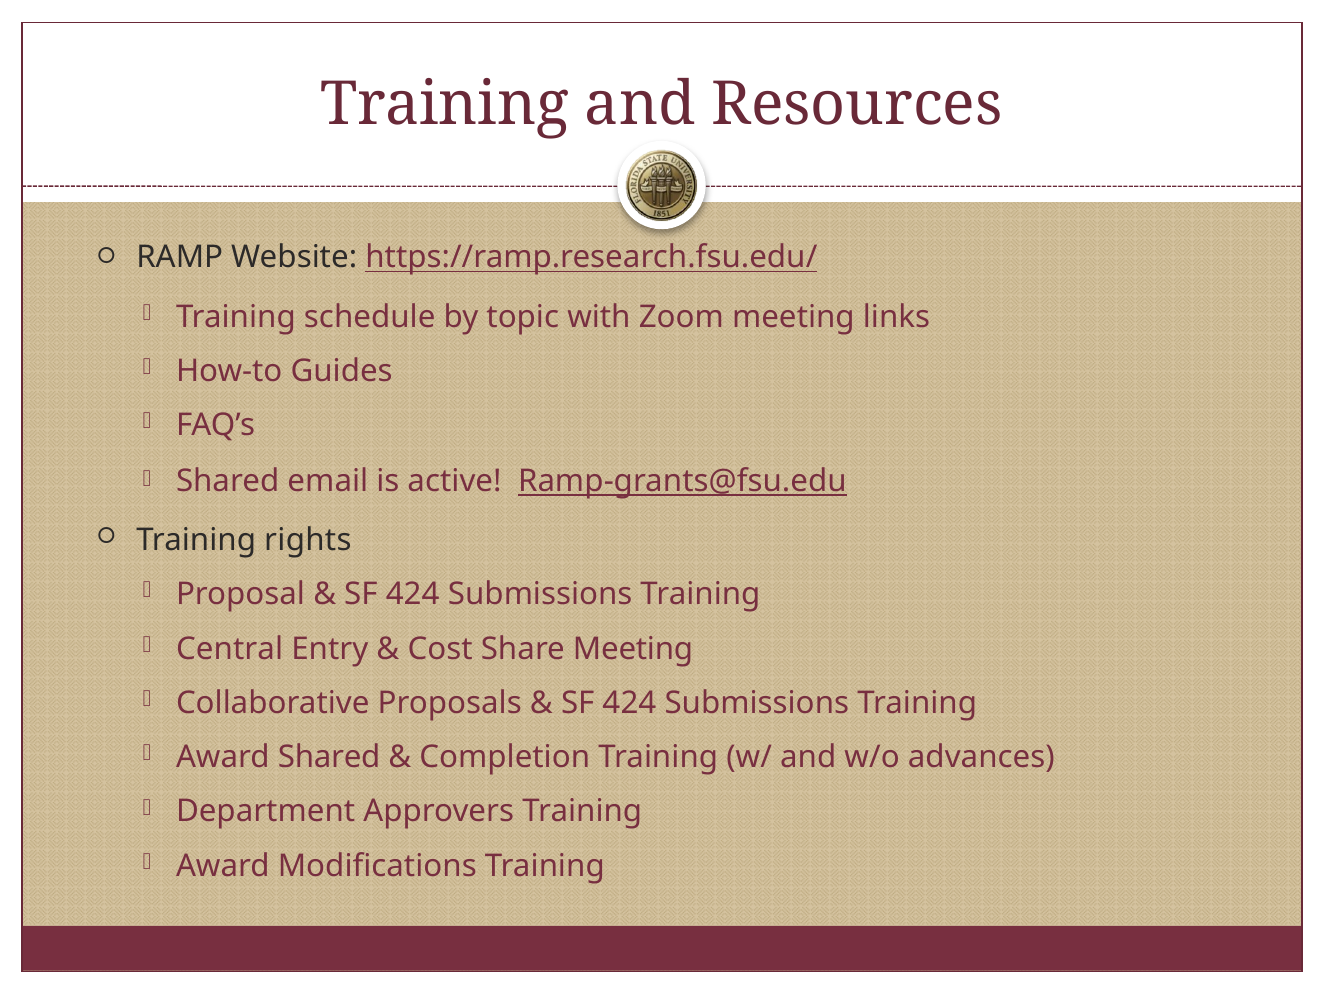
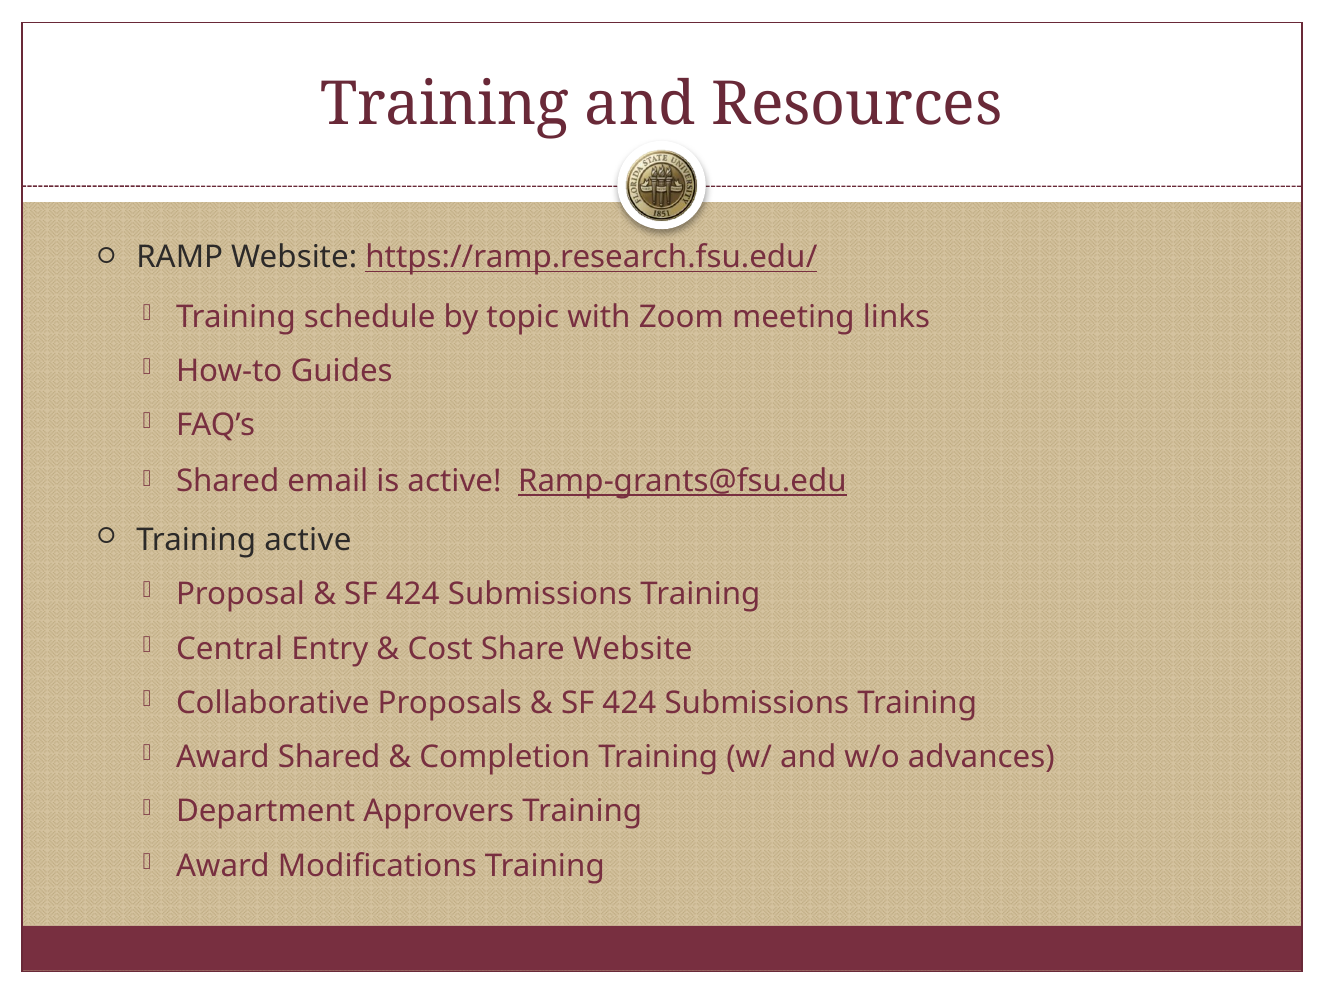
Training rights: rights -> active (308, 540)
Share Meeting: Meeting -> Website (633, 649)
